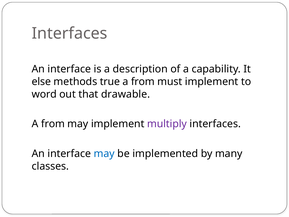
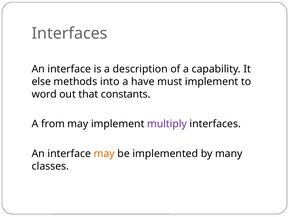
true: true -> into (110, 82)
from: from -> have (143, 82)
drawable: drawable -> constants (126, 94)
may colour: blue -> orange (104, 153)
